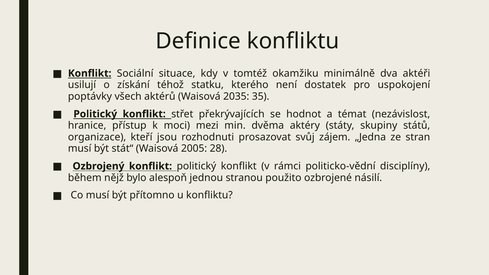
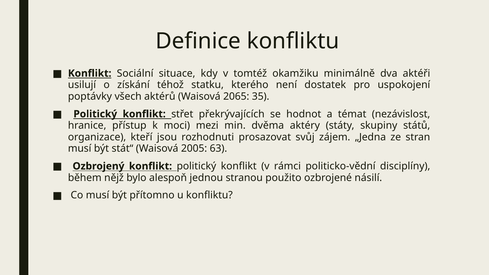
2035: 2035 -> 2065 (236, 96)
28: 28 -> 63 (218, 149)
